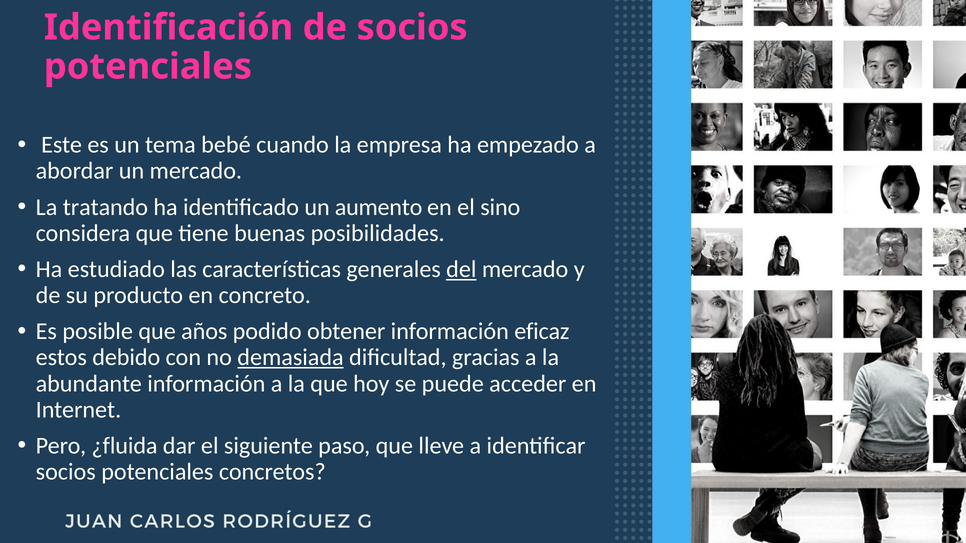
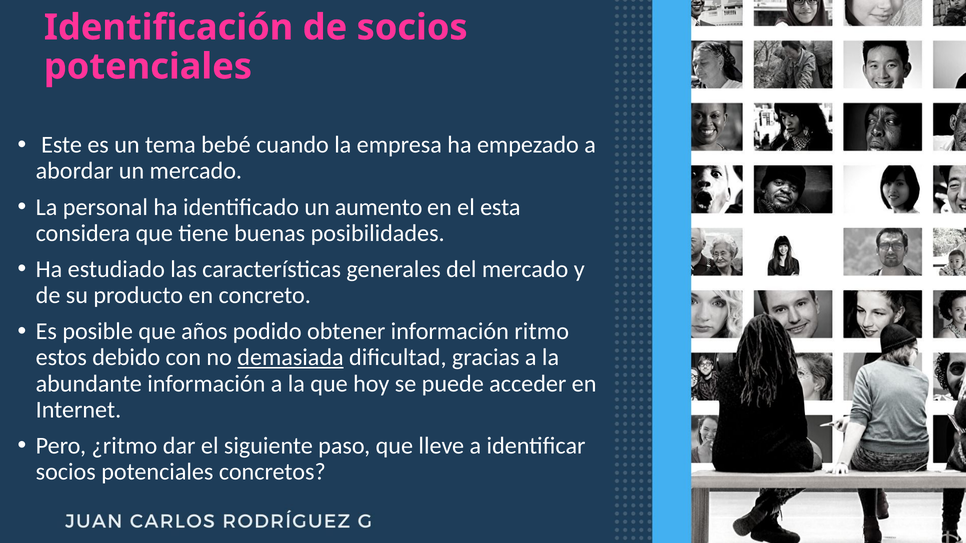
tratando: tratando -> personal (105, 207)
sino: sino -> esta (500, 207)
del underline: present -> none (461, 269)
eficaz: eficaz -> ritmo (542, 332)
¿fluida: ¿fluida -> ¿ritmo (124, 446)
